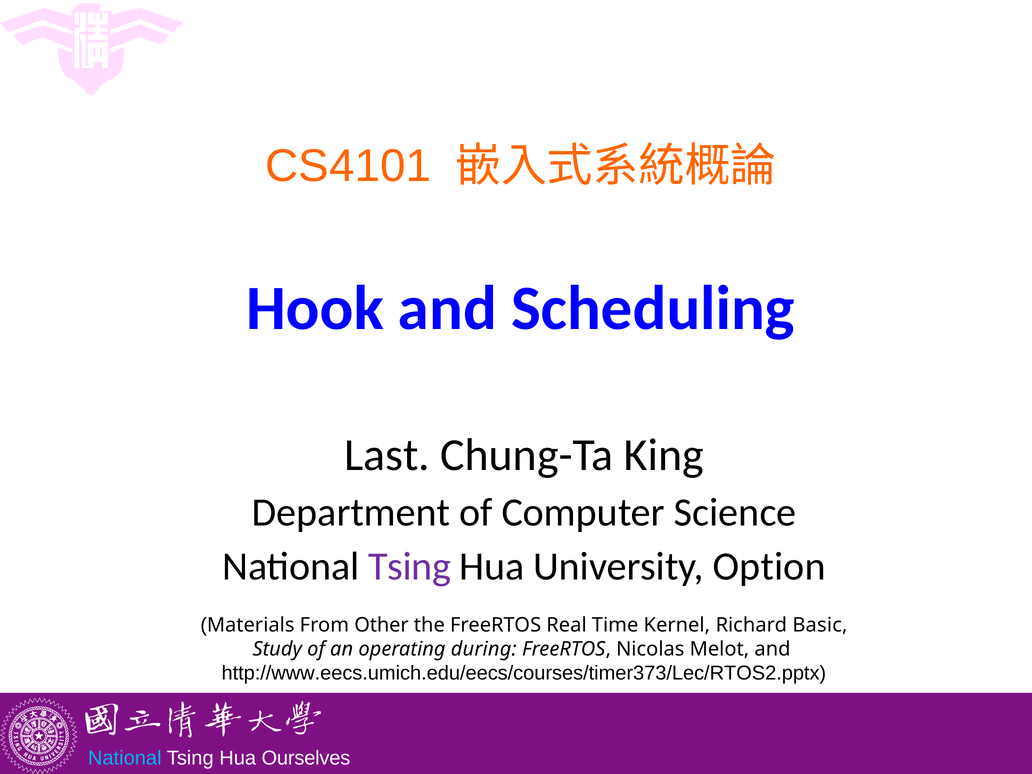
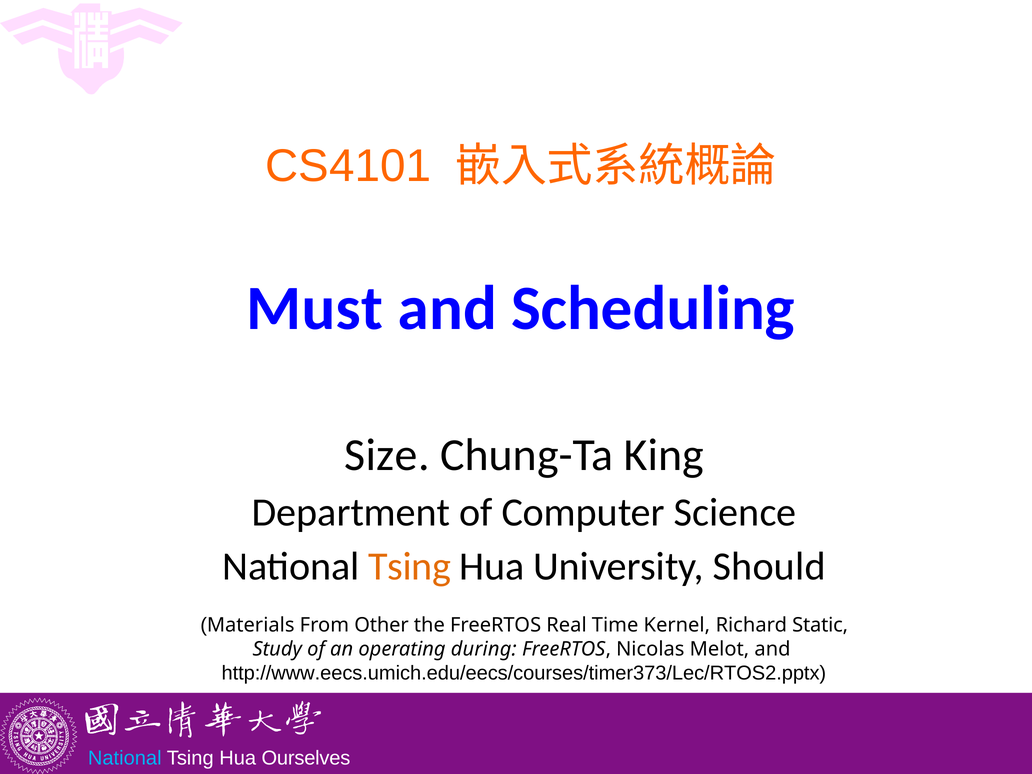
Hook: Hook -> Must (315, 308)
Last: Last -> Size (387, 455)
Tsing colour: purple -> orange (410, 567)
Option: Option -> Should (769, 567)
Basic: Basic -> Static (820, 625)
